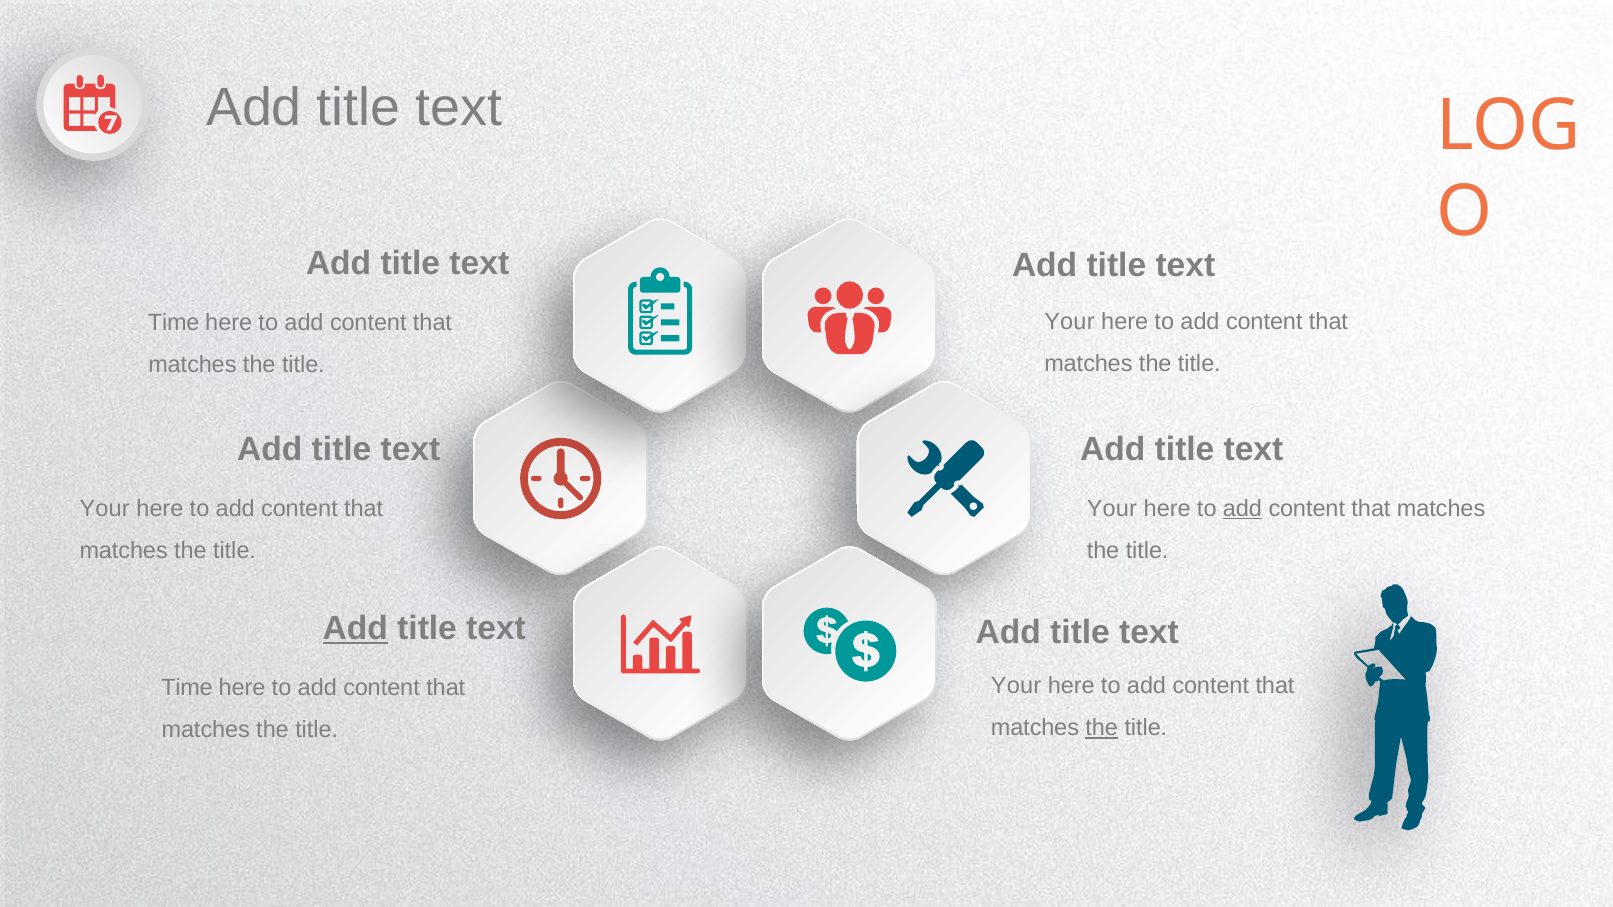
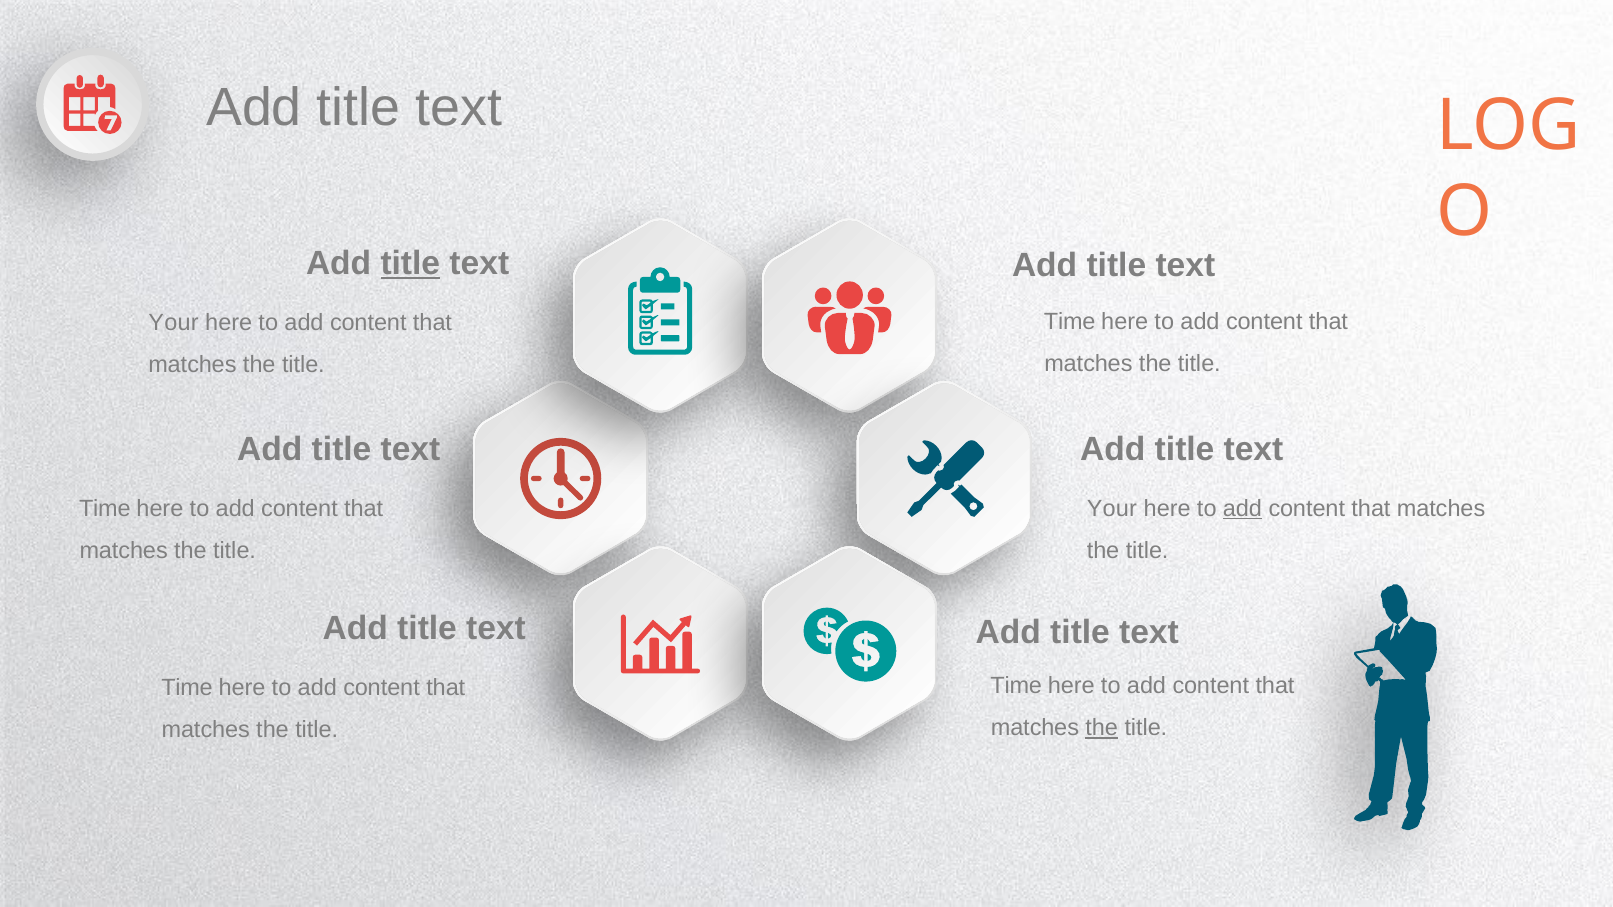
title underline: none -> present (410, 264)
Your: Your -> Time (1070, 321)
Time: Time -> Your (174, 323)
Your: Your -> Time (105, 509)
Add underline: present -> none (355, 629)
Your: Your -> Time (1016, 686)
